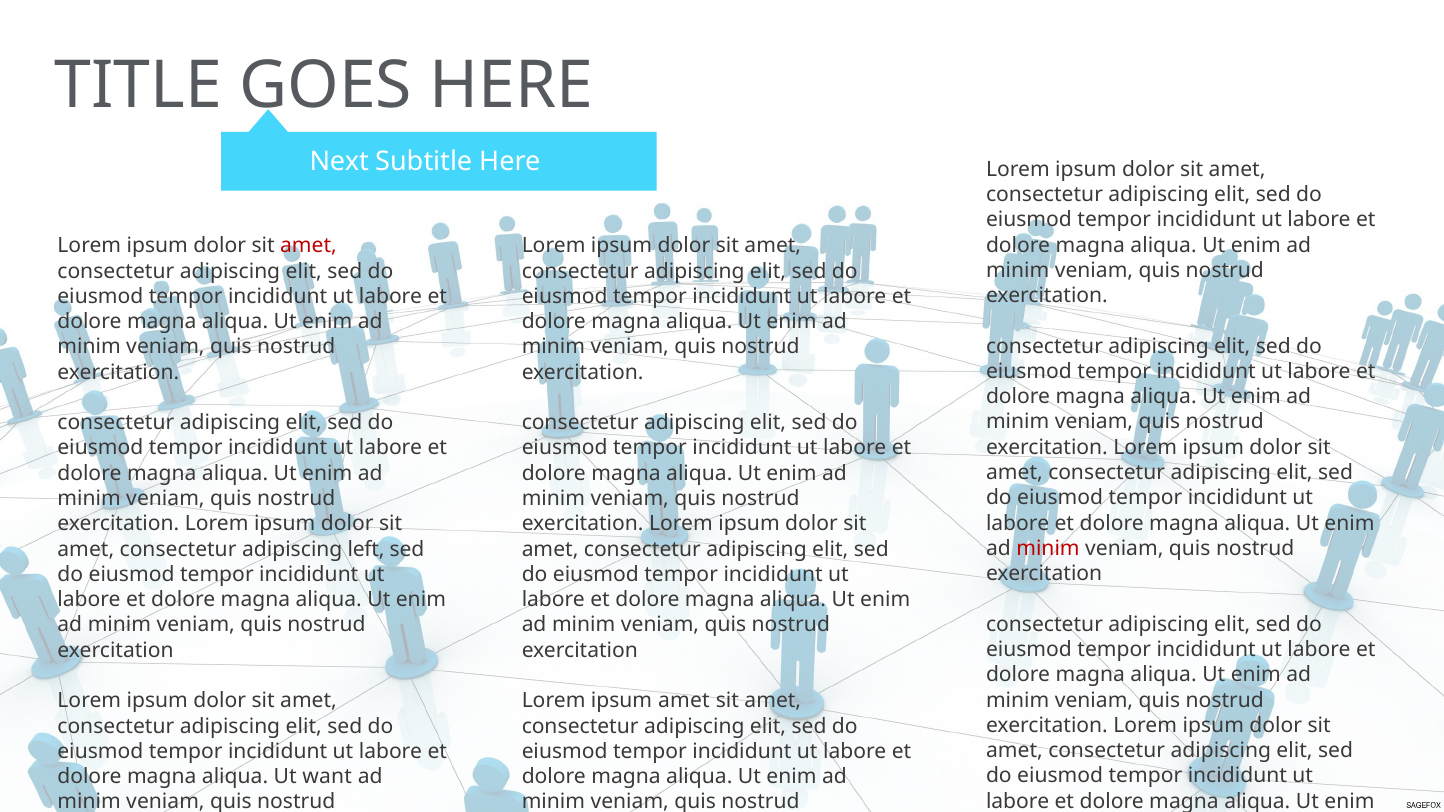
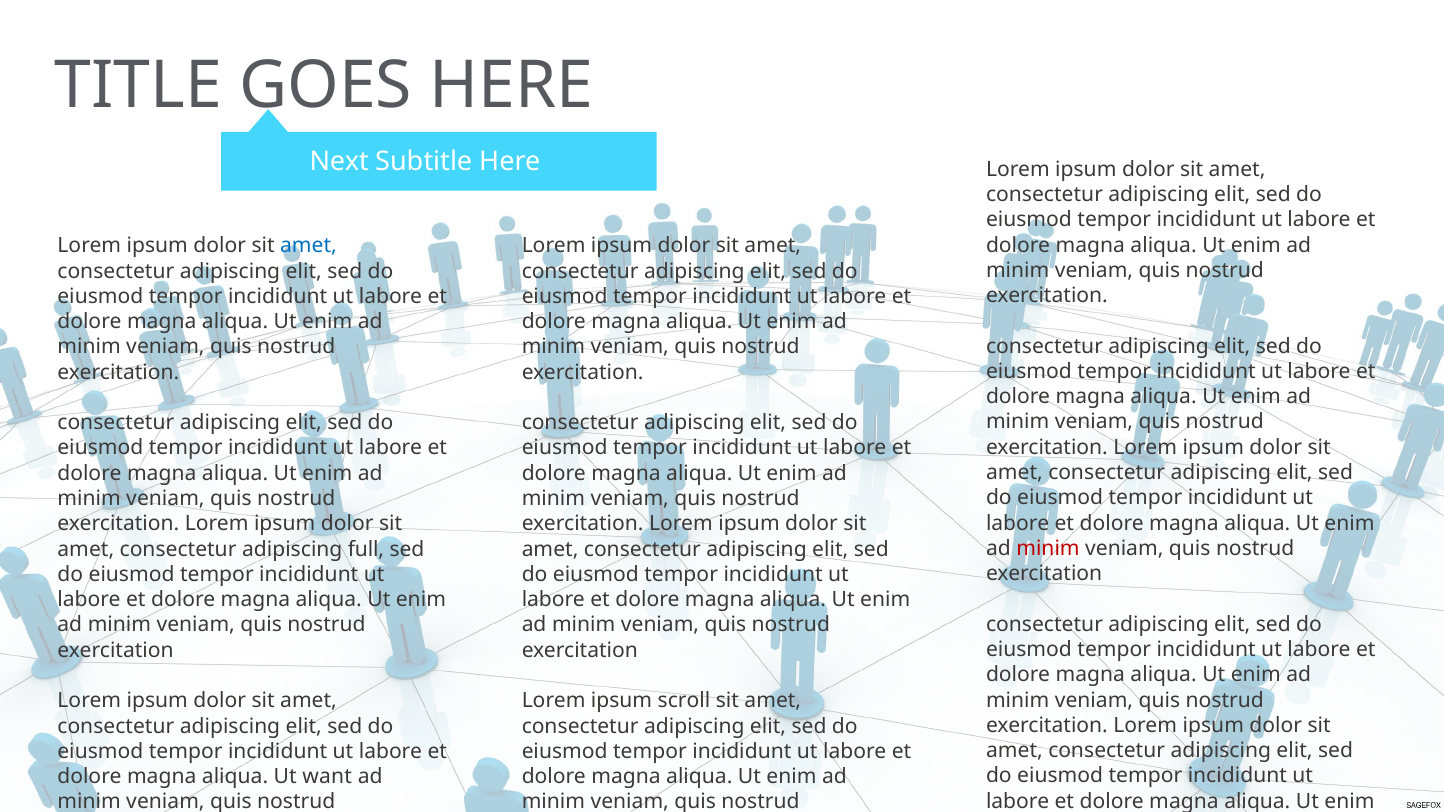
amet colour: red -> blue (309, 246)
left: left -> full (366, 549)
ipsum amet: amet -> scroll (684, 701)
